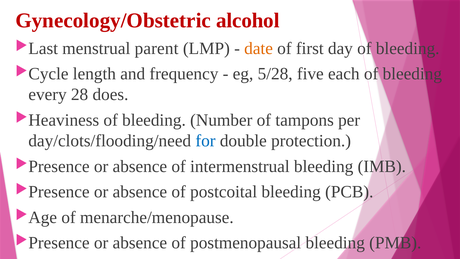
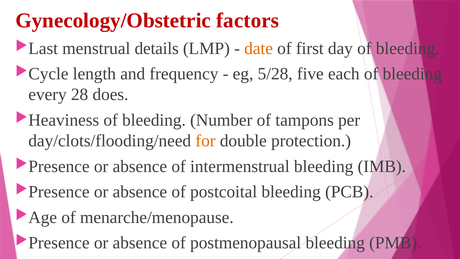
alcohol: alcohol -> factors (248, 21)
parent: parent -> details (157, 48)
for colour: blue -> orange (205, 141)
